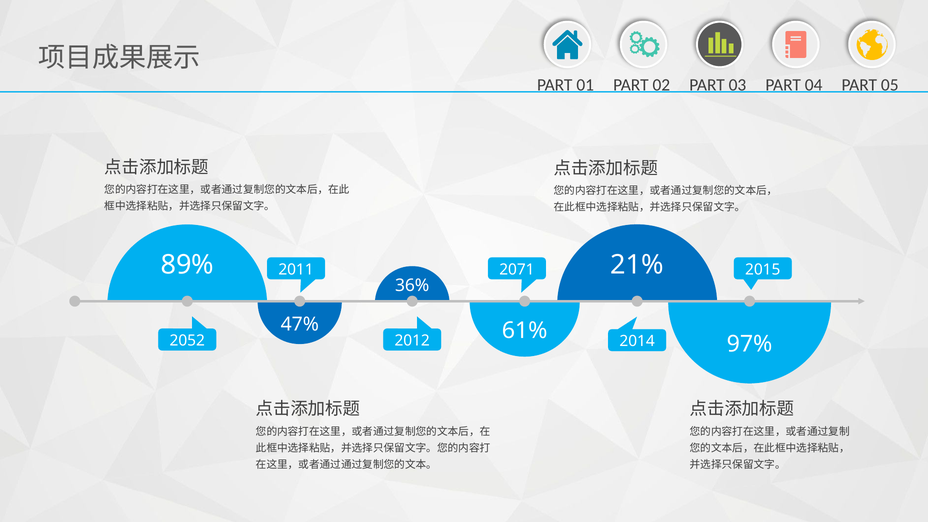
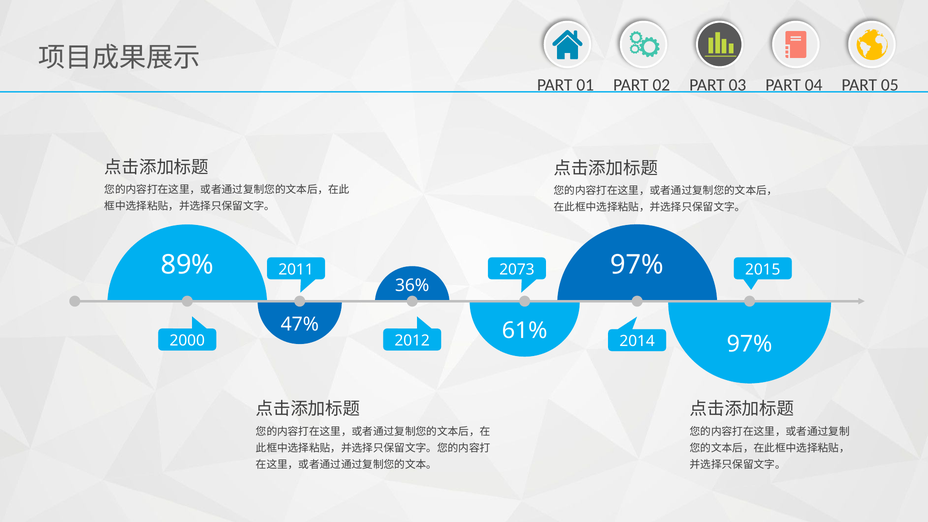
21%: 21% -> 97% (637, 265)
2071: 2071 -> 2073 (517, 269)
2052: 2052 -> 2000 (187, 341)
